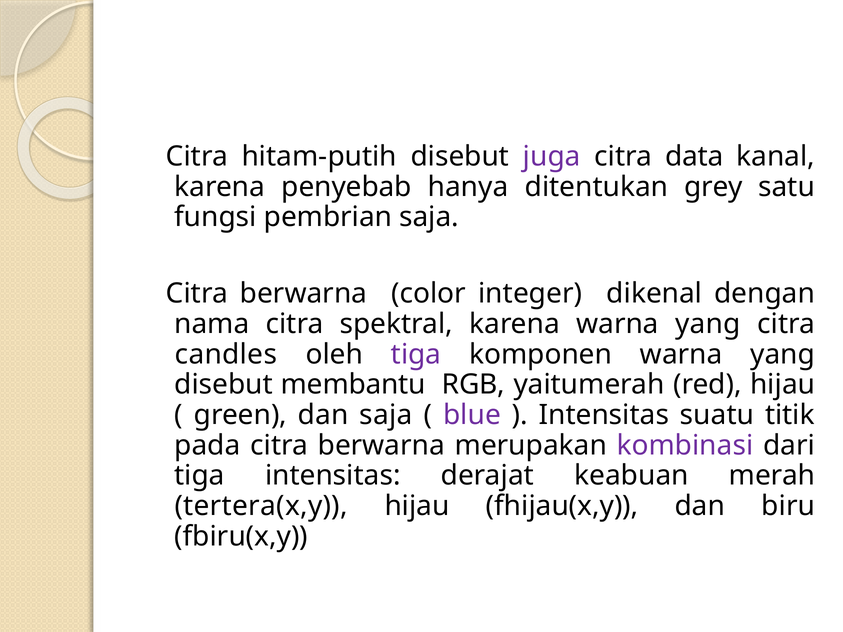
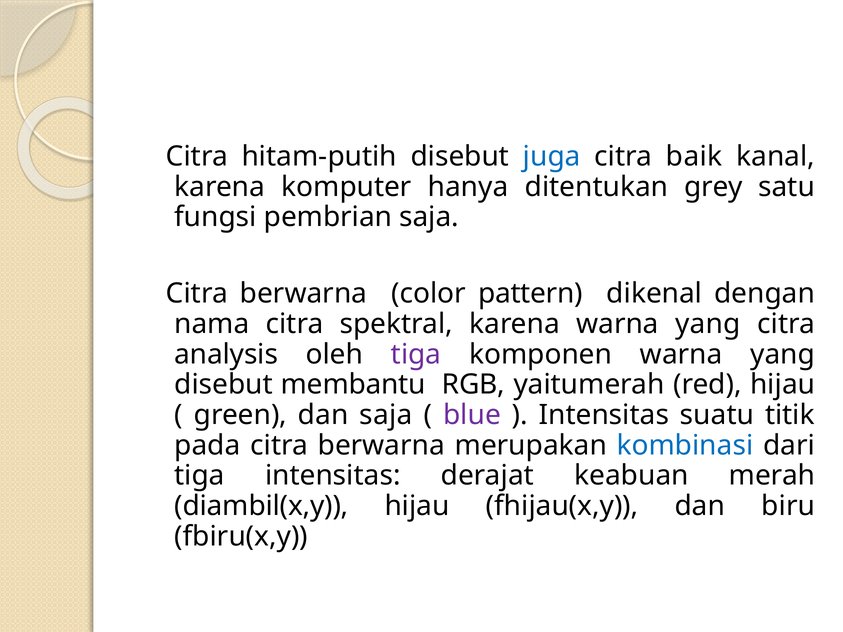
juga colour: purple -> blue (552, 156)
data: data -> baik (694, 156)
penyebab: penyebab -> komputer (347, 187)
integer: integer -> pattern (530, 294)
candles: candles -> analysis (226, 354)
kombinasi colour: purple -> blue (685, 445)
tertera(x,y: tertera(x,y -> diambil(x,y (261, 506)
